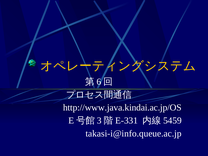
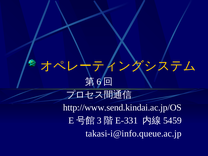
http://www.java.kindai.ac.jp/OS: http://www.java.kindai.ac.jp/OS -> http://www.send.kindai.ac.jp/OS (122, 108)
